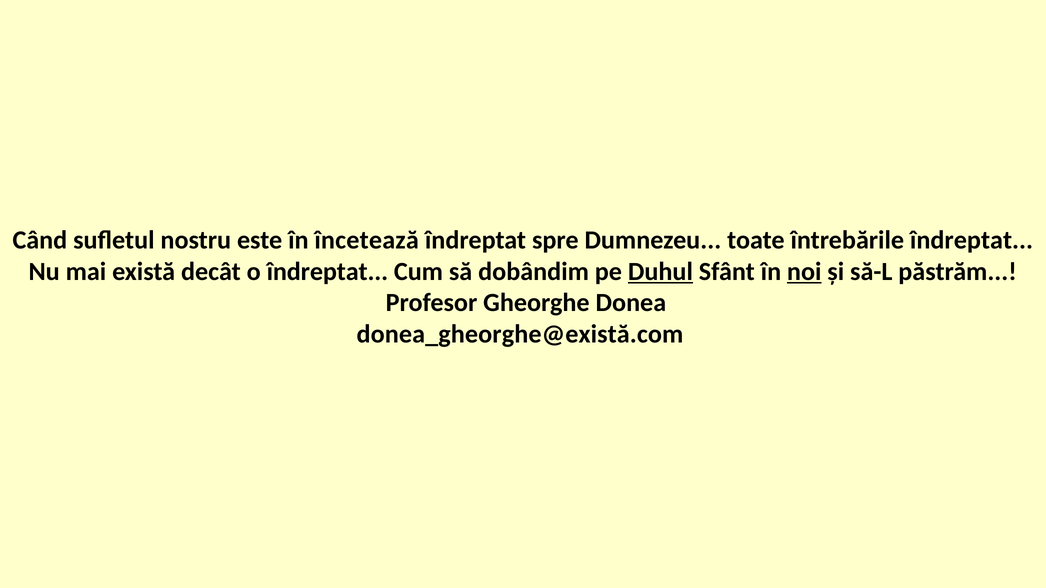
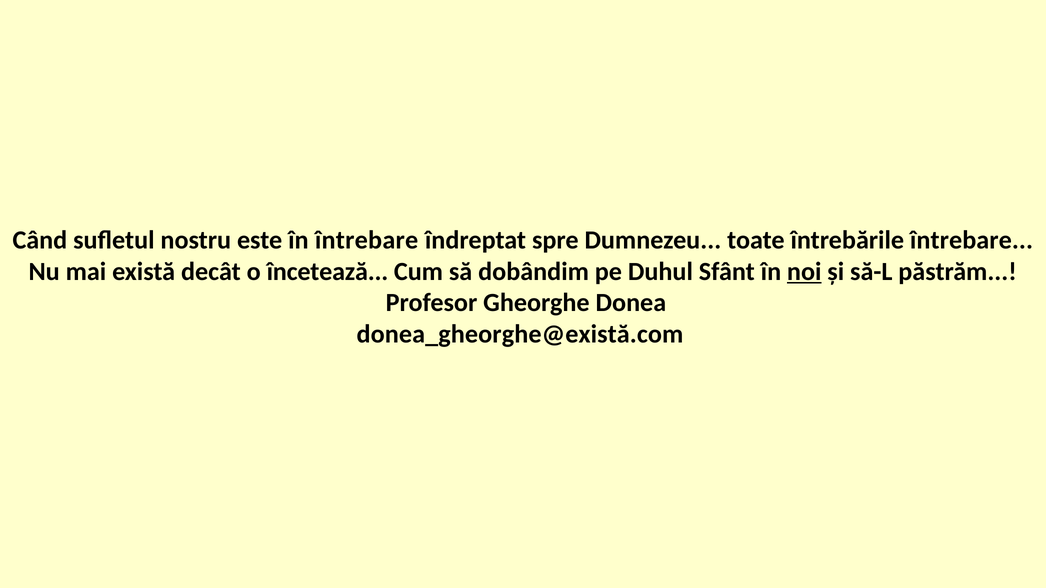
în încetează: încetează -> întrebare (367, 240)
întrebările îndreptat: îndreptat -> întrebare (971, 240)
o îndreptat: îndreptat -> încetează (327, 272)
Duhul underline: present -> none (660, 272)
